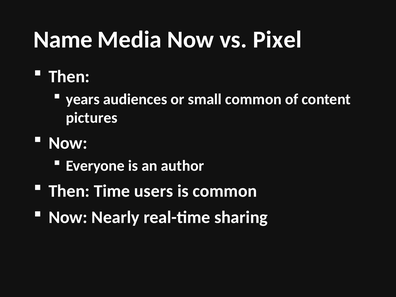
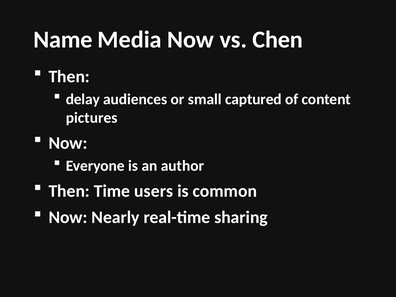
Pixel: Pixel -> Chen (278, 40)
years: years -> delay (83, 99)
small common: common -> captured (253, 99)
